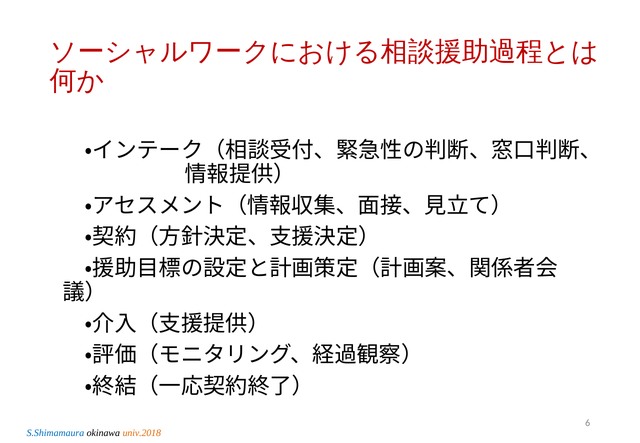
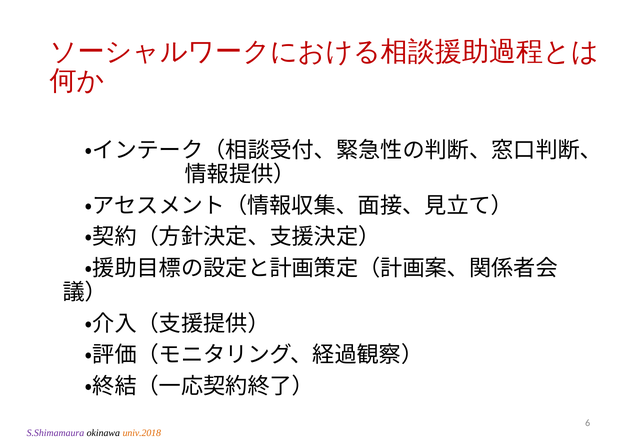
S.Shimamaura colour: blue -> purple (55, 433)
